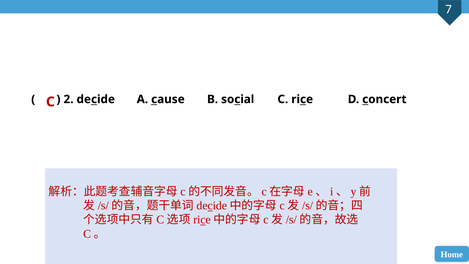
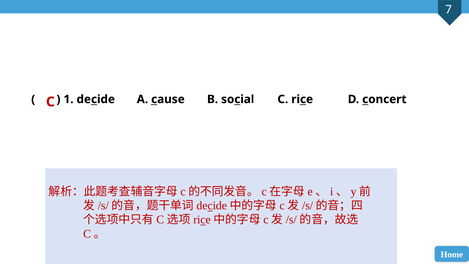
2: 2 -> 1 (69, 99)
